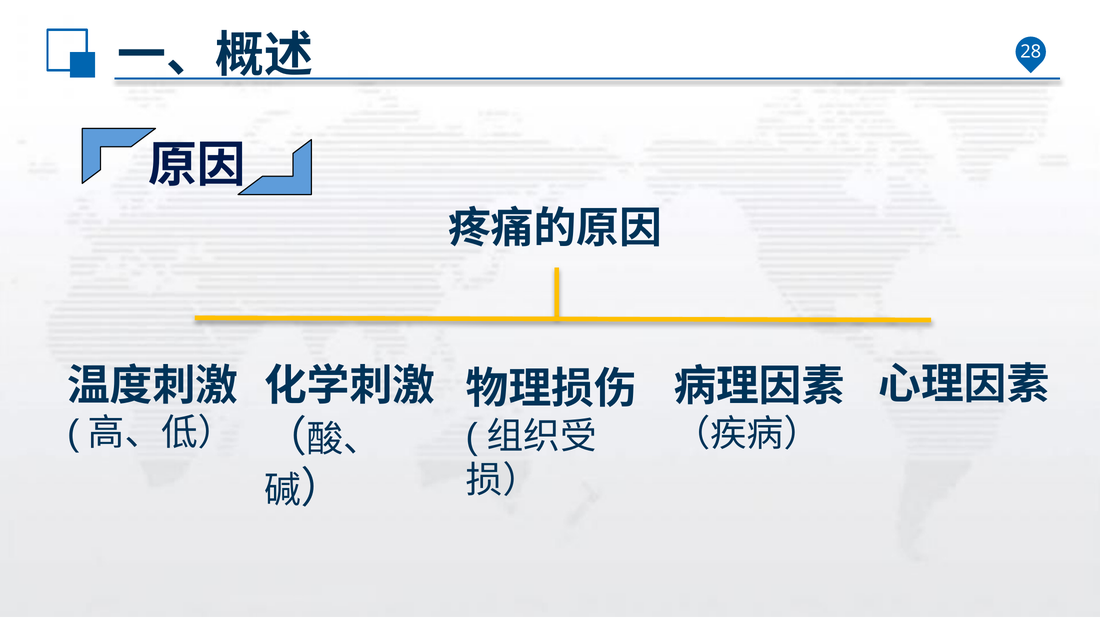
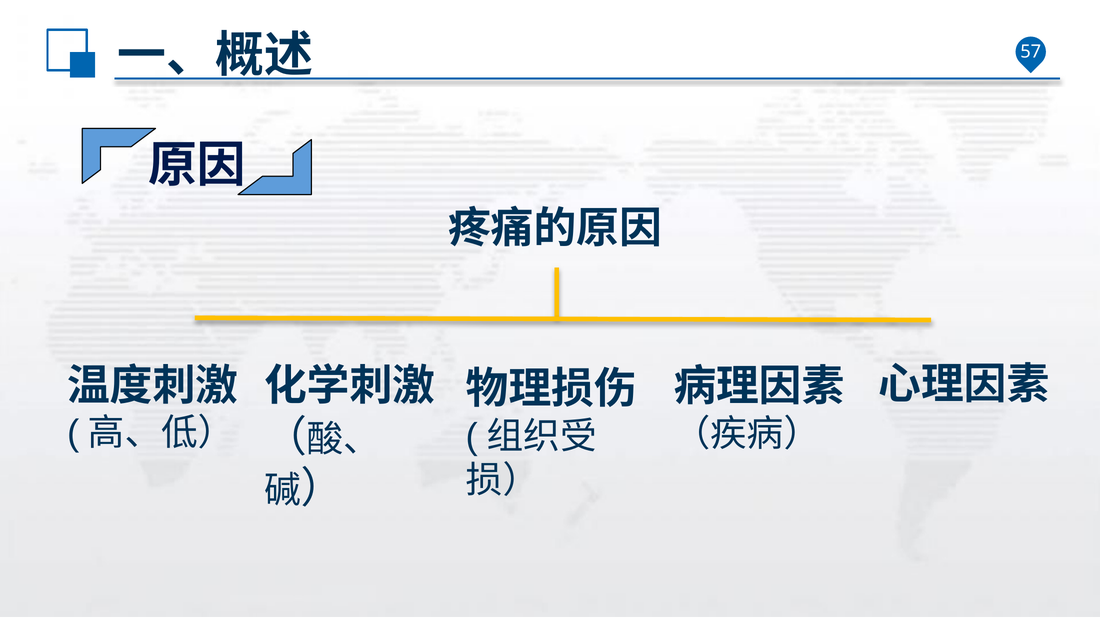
28: 28 -> 57 (1031, 52)
